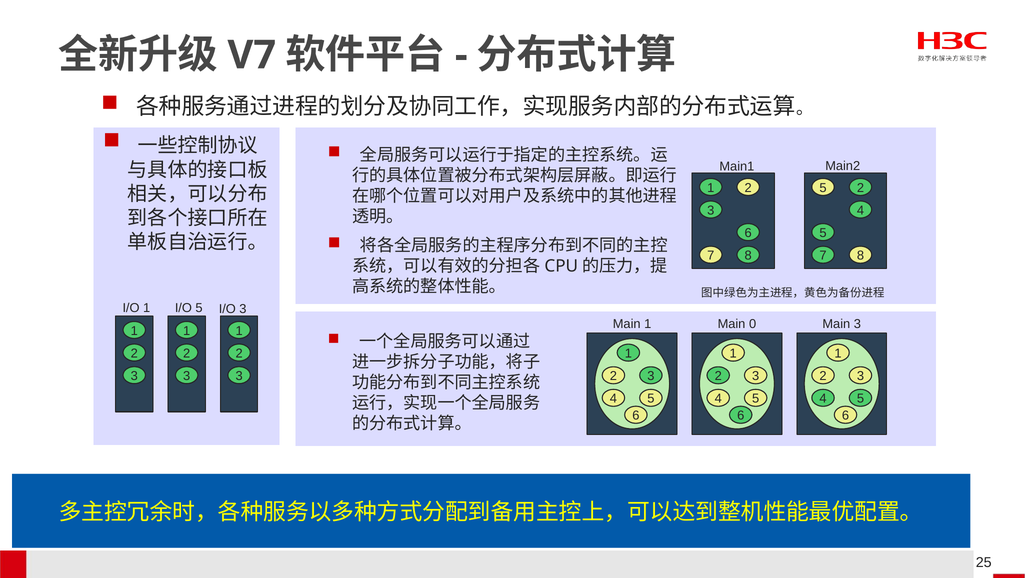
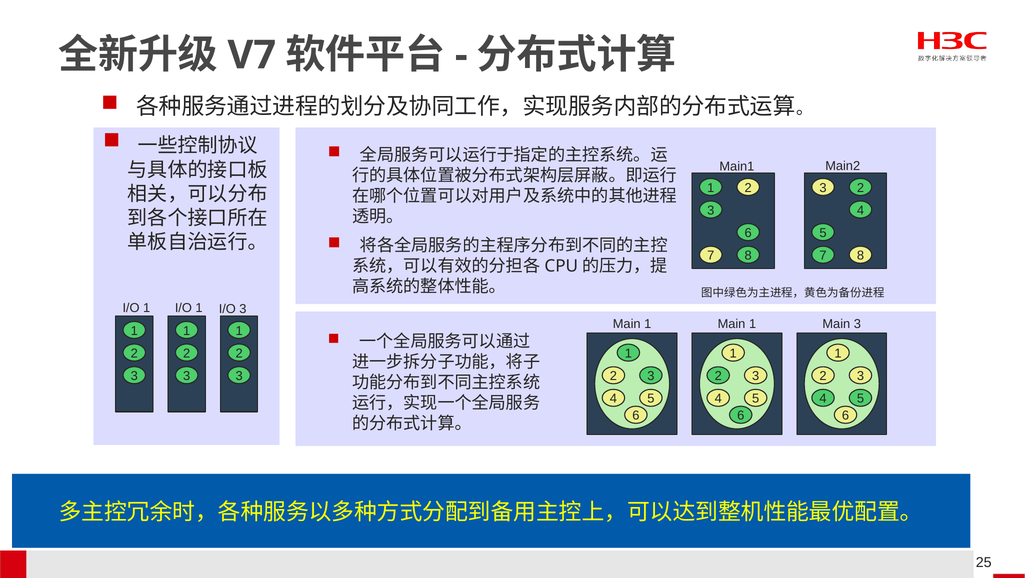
1 5: 5 -> 3 (823, 188)
5: 5 -> 1 (199, 308)
0: 0 -> 1 (753, 324)
